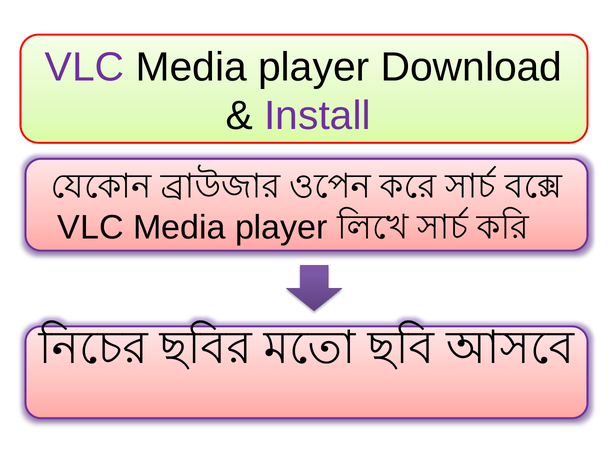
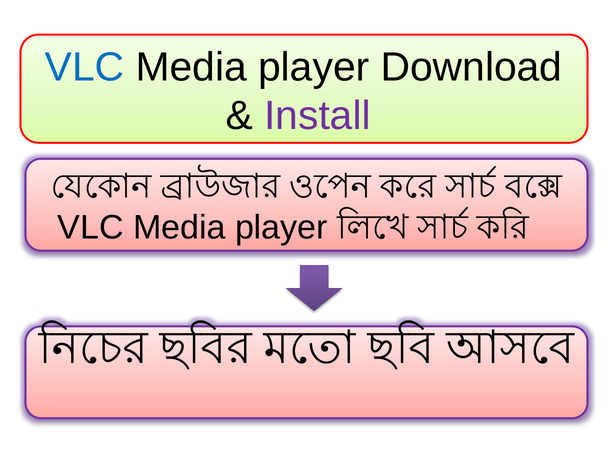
VLC colour: purple -> blue (85, 67)
